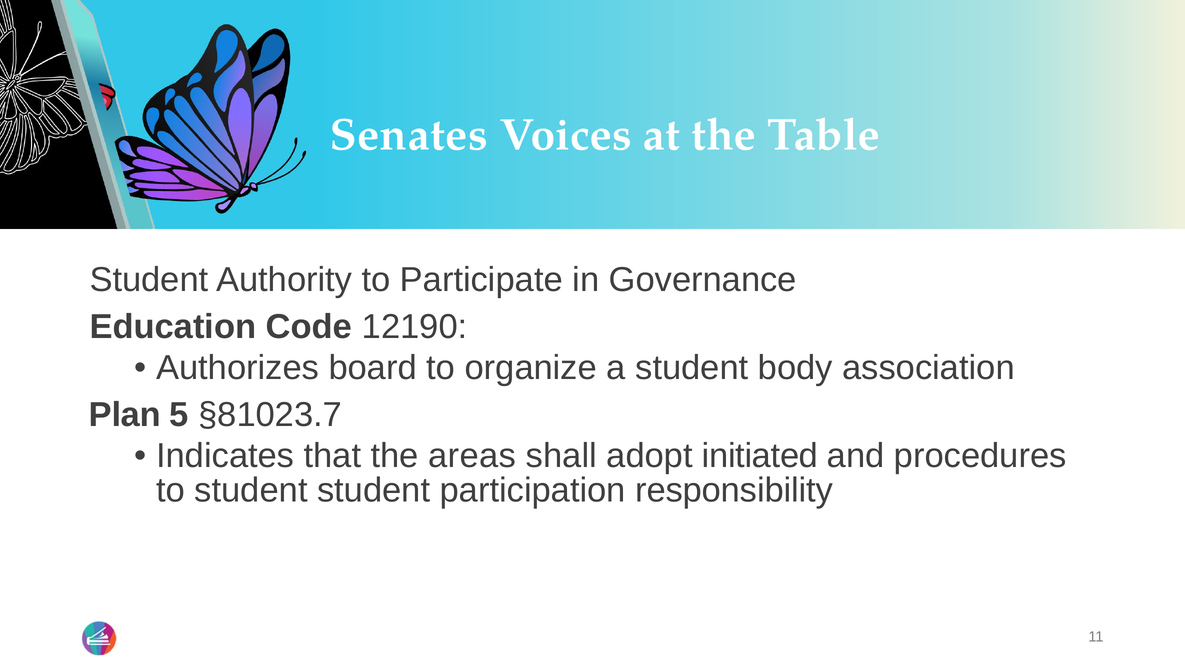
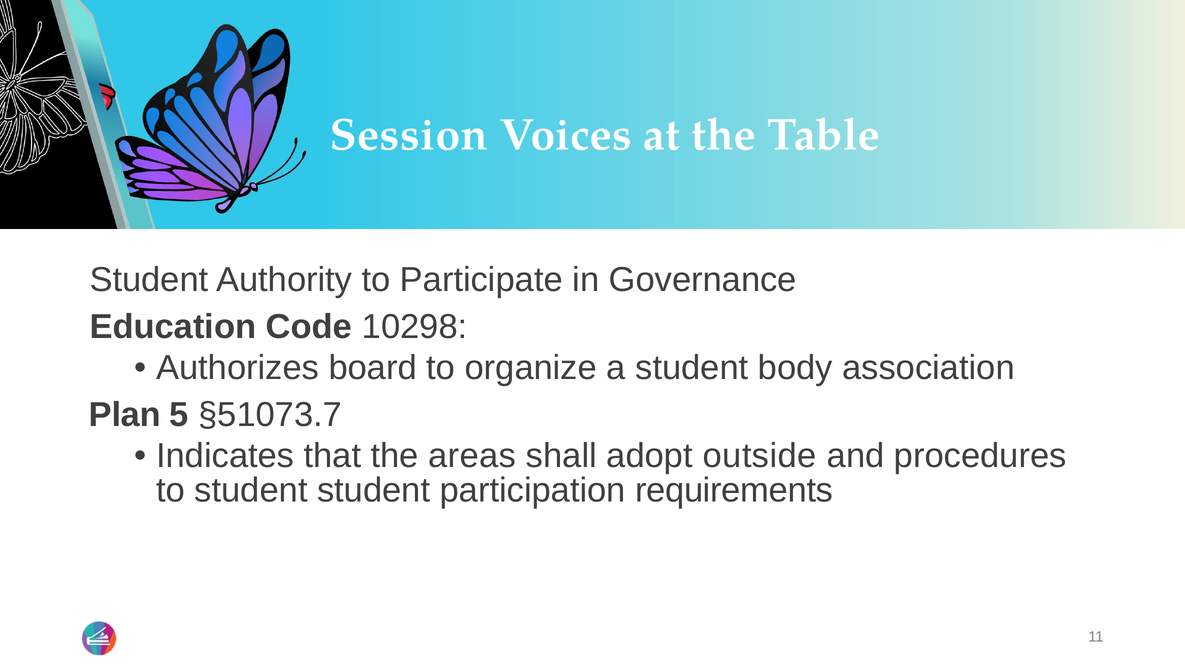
Senates: Senates -> Session (409, 135)
12190: 12190 -> 10298 (415, 327)
§81023.7: §81023.7 -> §51073.7 (270, 414)
initiated: initiated -> outside (760, 455)
responsibility: responsibility -> requirements (734, 490)
